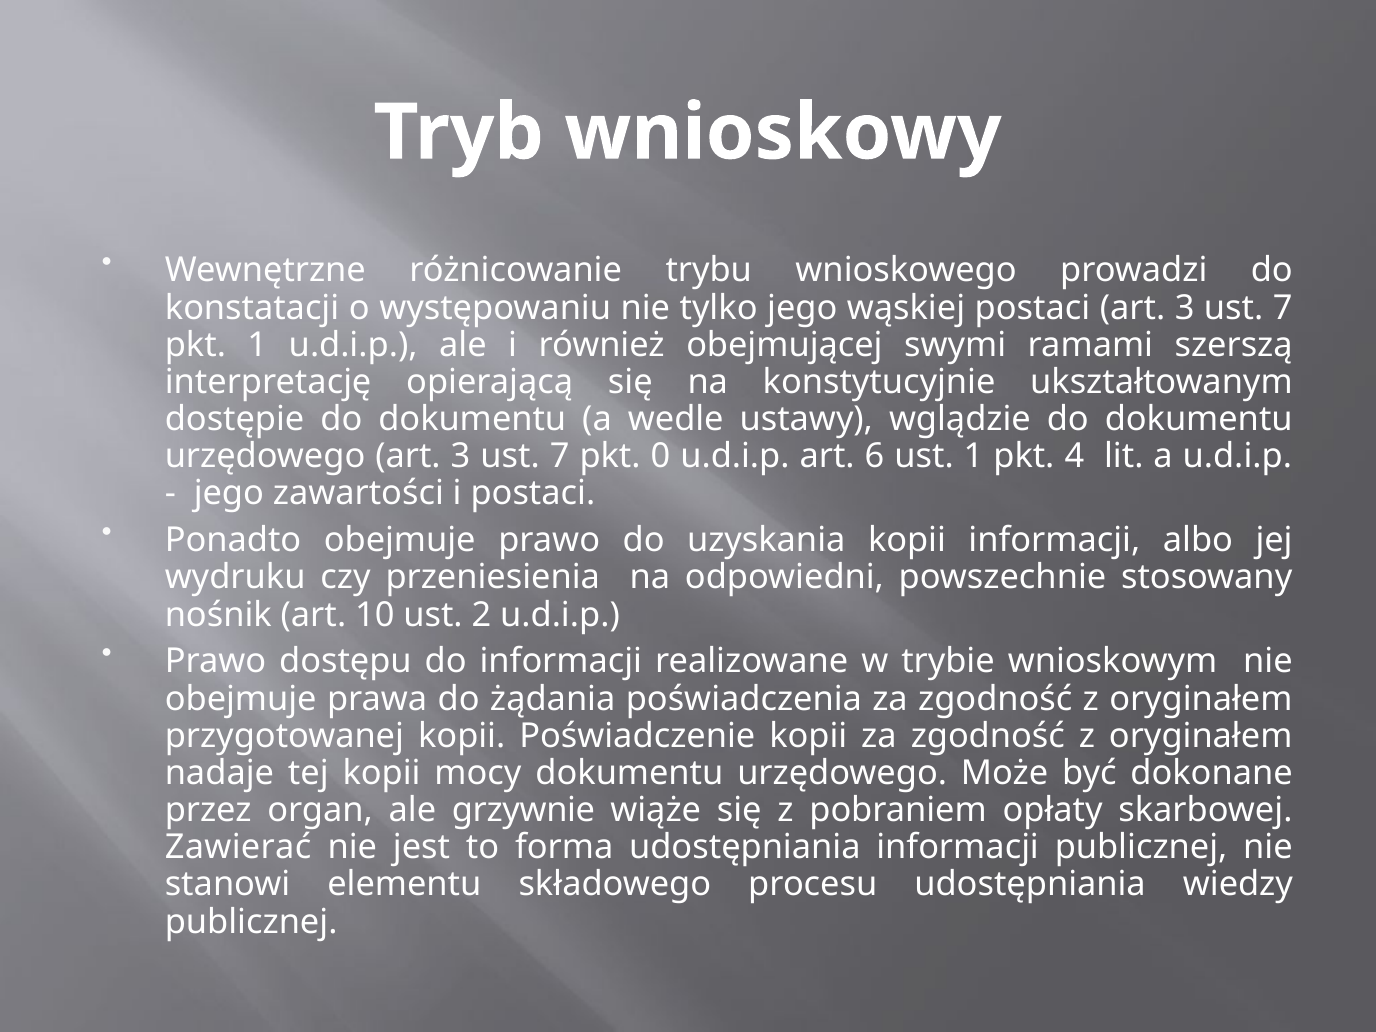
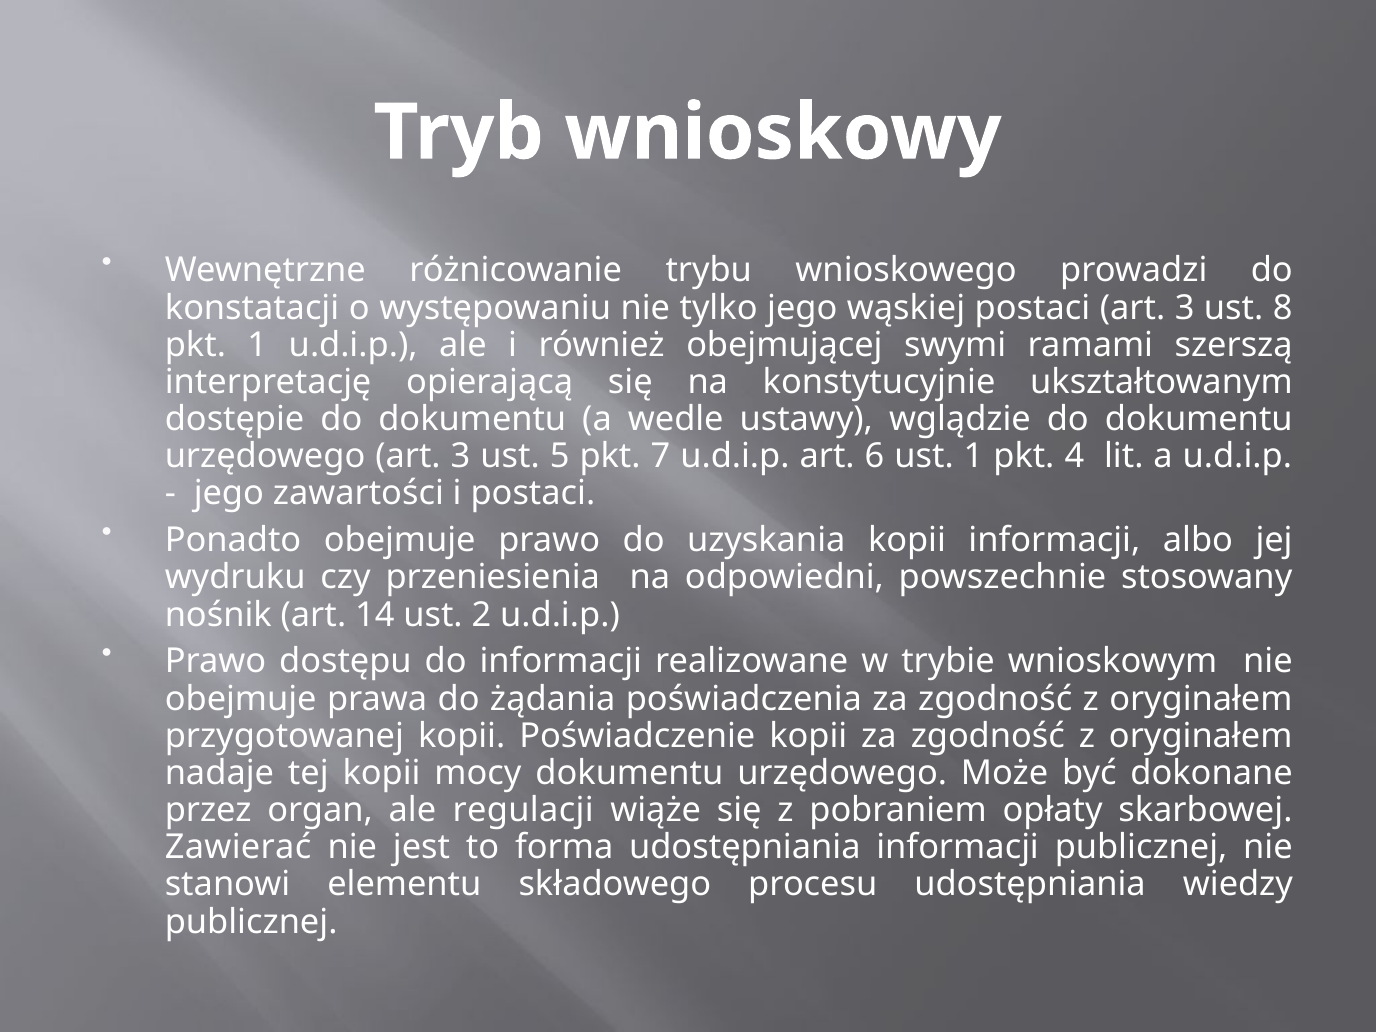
7: 7 -> 8 (1283, 308)
7: 7 -> 5 (560, 456)
0: 0 -> 7 (660, 456)
10: 10 -> 14 (375, 615)
grzywnie: grzywnie -> regulacji (523, 810)
